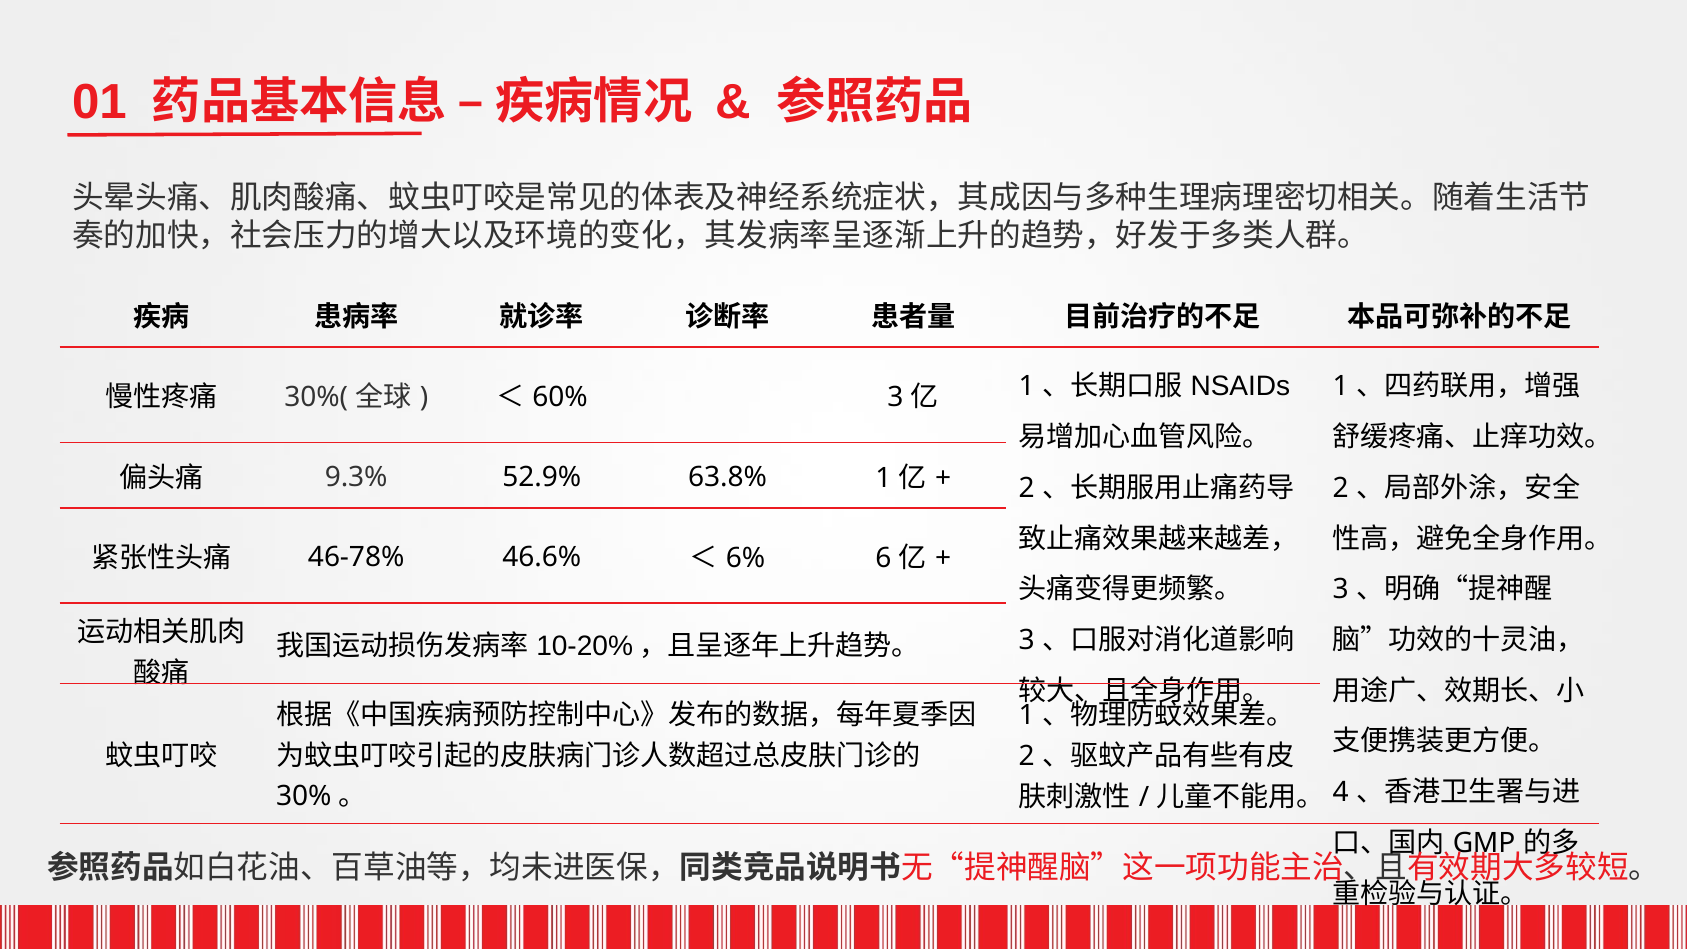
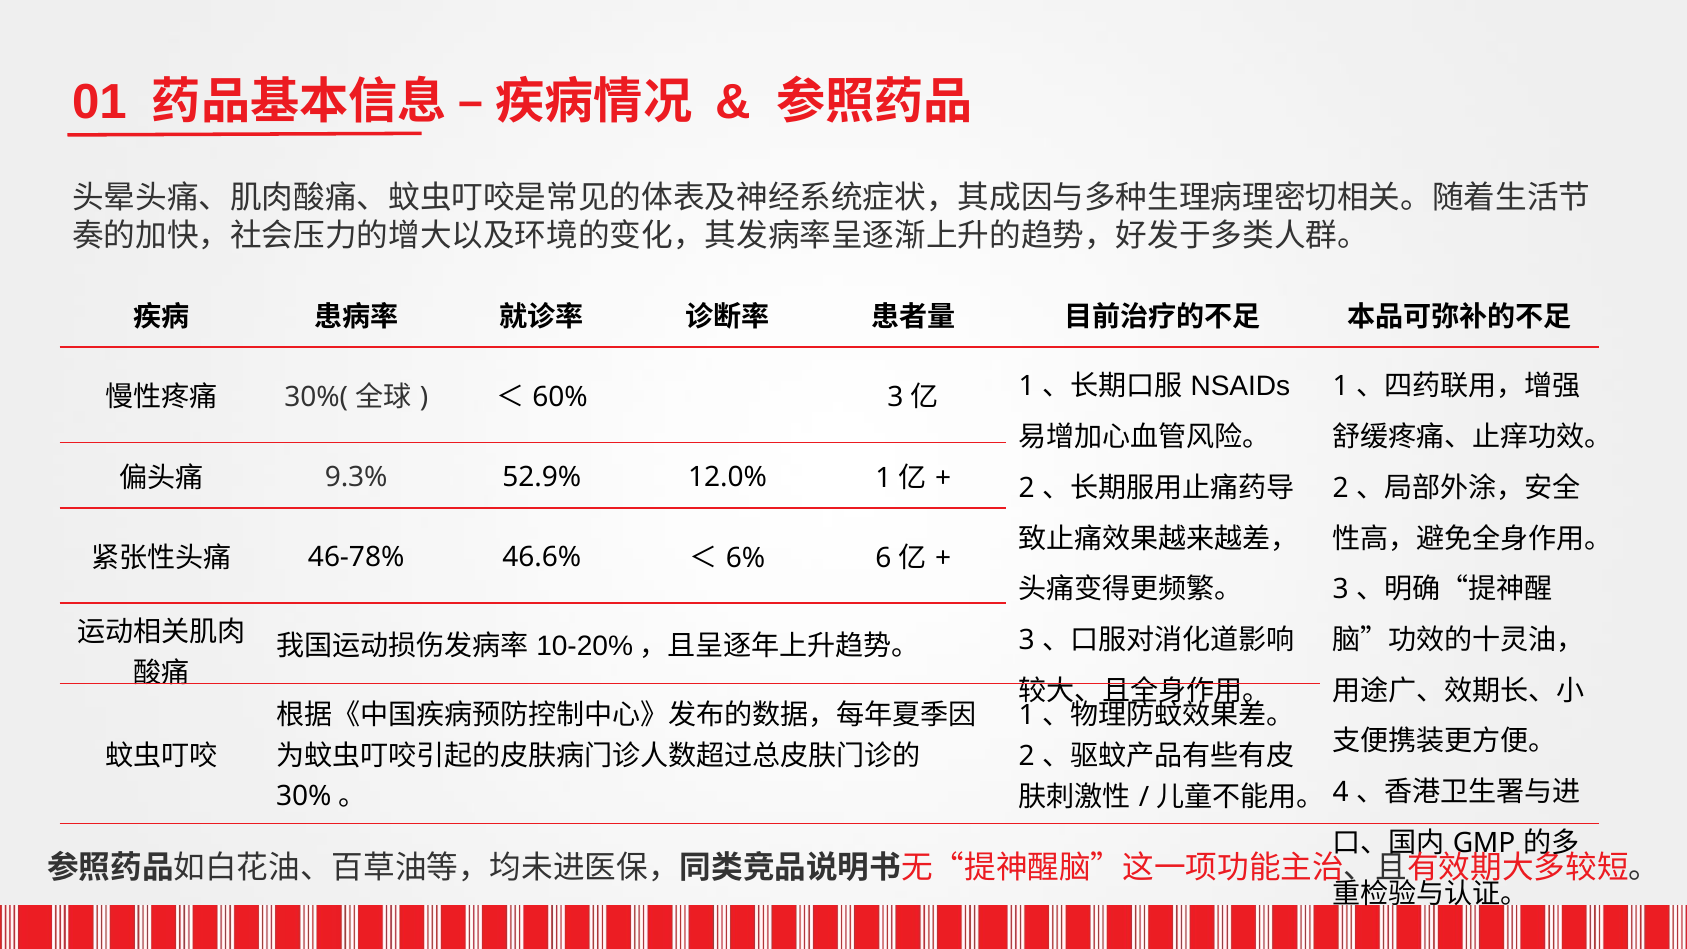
63.8%: 63.8% -> 12.0% (727, 477)
